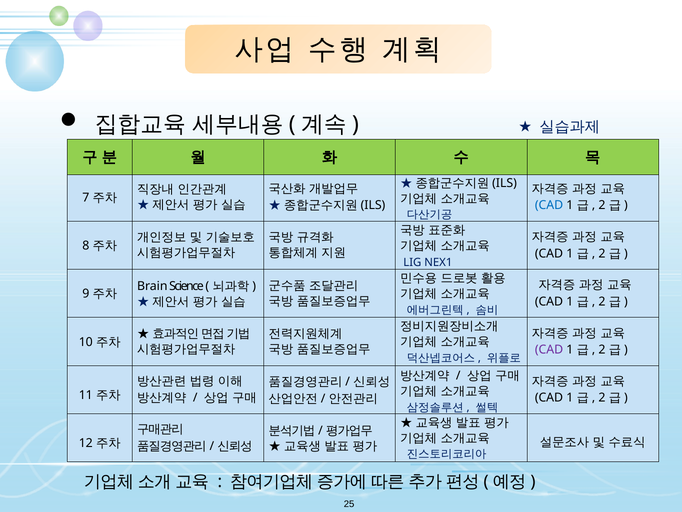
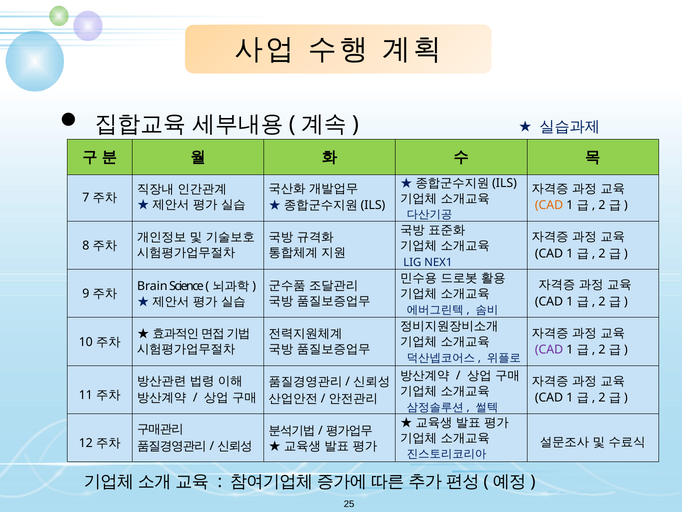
CAD colour: blue -> orange (549, 205)
